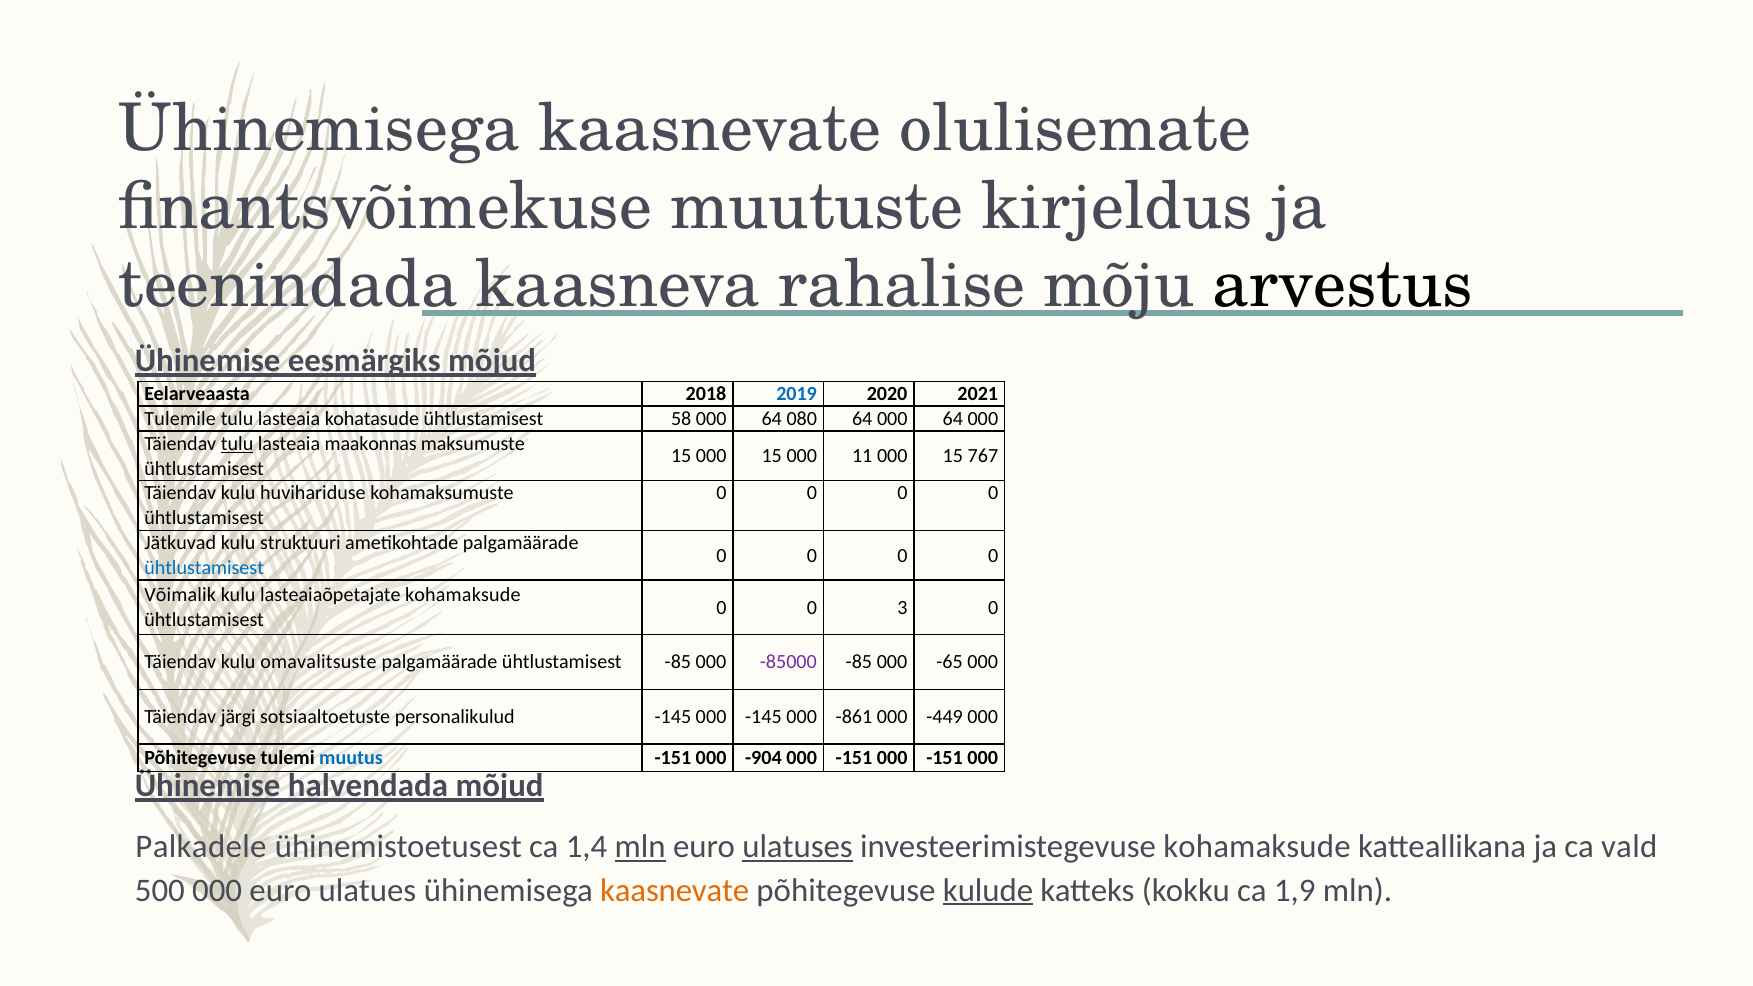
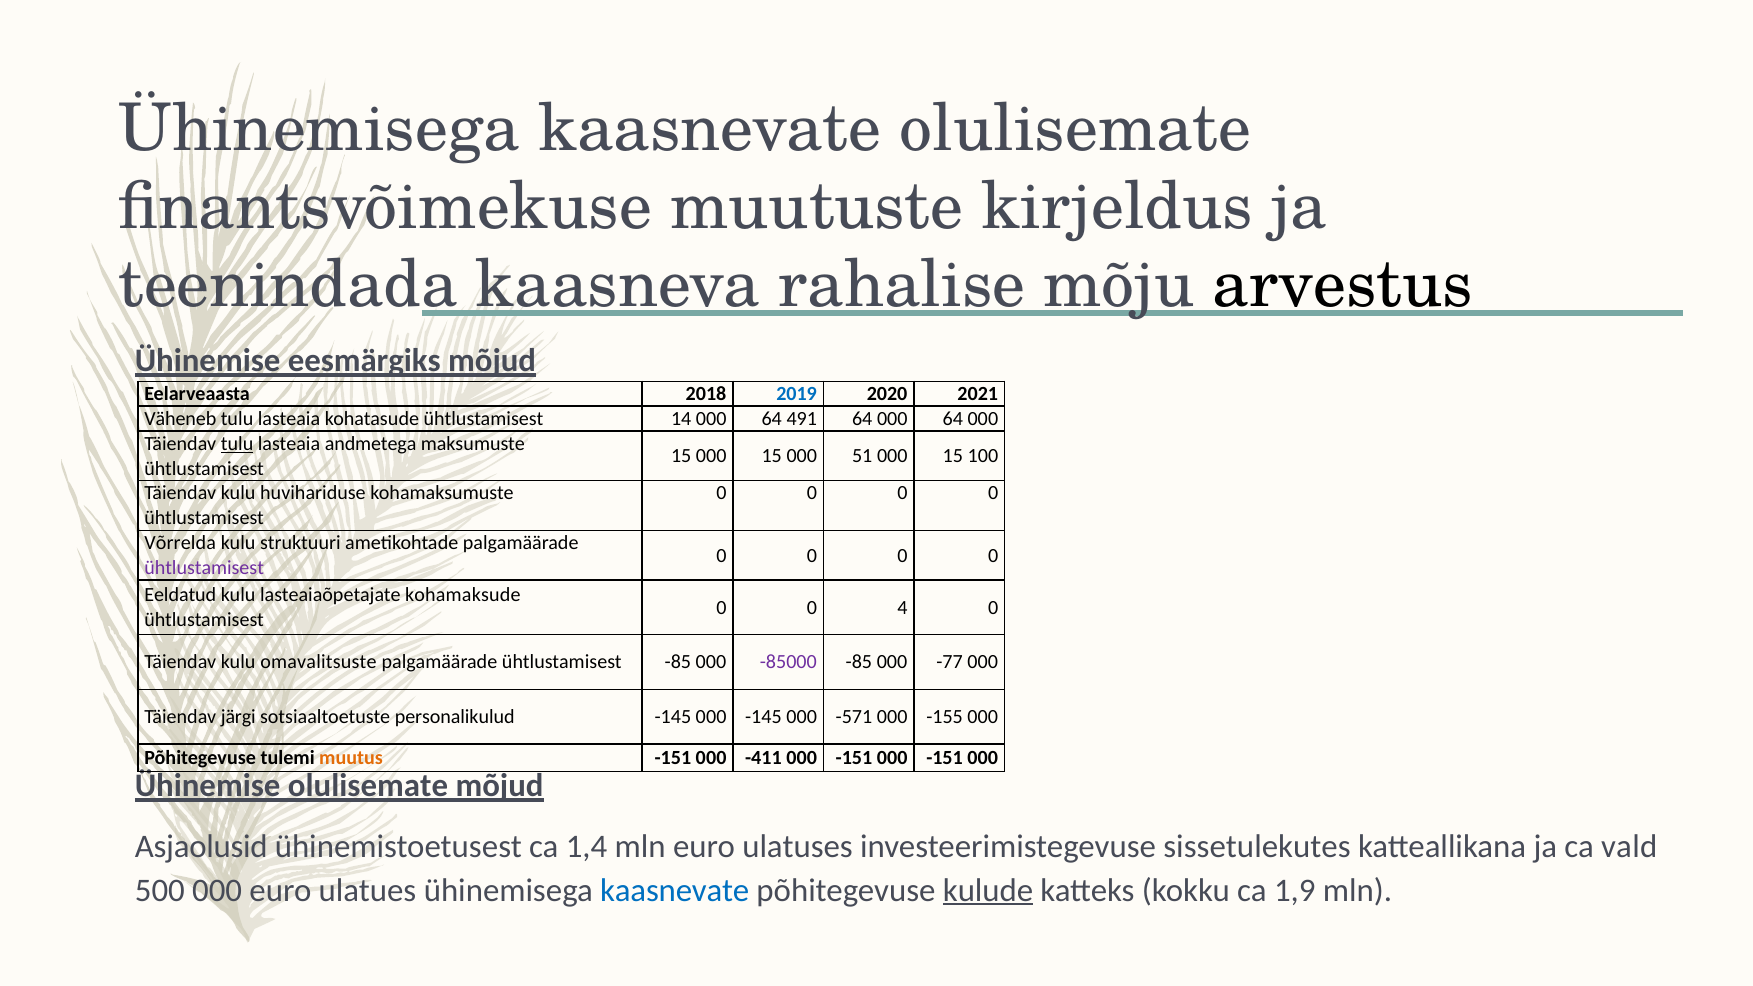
Tulemile: Tulemile -> Väheneb (180, 419)
58: 58 -> 14 (681, 419)
080: 080 -> 491 (802, 419)
maakonnas: maakonnas -> andmetega (371, 444)
11: 11 -> 51 (862, 456)
767: 767 -> 100 (983, 456)
Jätkuvad: Jätkuvad -> Võrrelda (180, 543)
ühtlustamisest colour: blue -> purple (204, 568)
Võimalik: Võimalik -> Eeldatud (180, 595)
3: 3 -> 4 (903, 608)
-65: -65 -> -77 (950, 662)
-861: -861 -> -571 (854, 717)
-449: -449 -> -155 (945, 717)
muutus colour: blue -> orange (351, 758)
-904: -904 -> -411 (763, 758)
Ühinemise halvendada: halvendada -> olulisemate (368, 786)
Palkadele: Palkadele -> Asjaolusid (201, 846)
mln underline: present -> none (640, 846)
ulatuses underline: present -> none (798, 846)
investeerimistegevuse kohamaksude: kohamaksude -> sissetulekutes (1257, 846)
kaasnevate colour: orange -> blue (675, 890)
